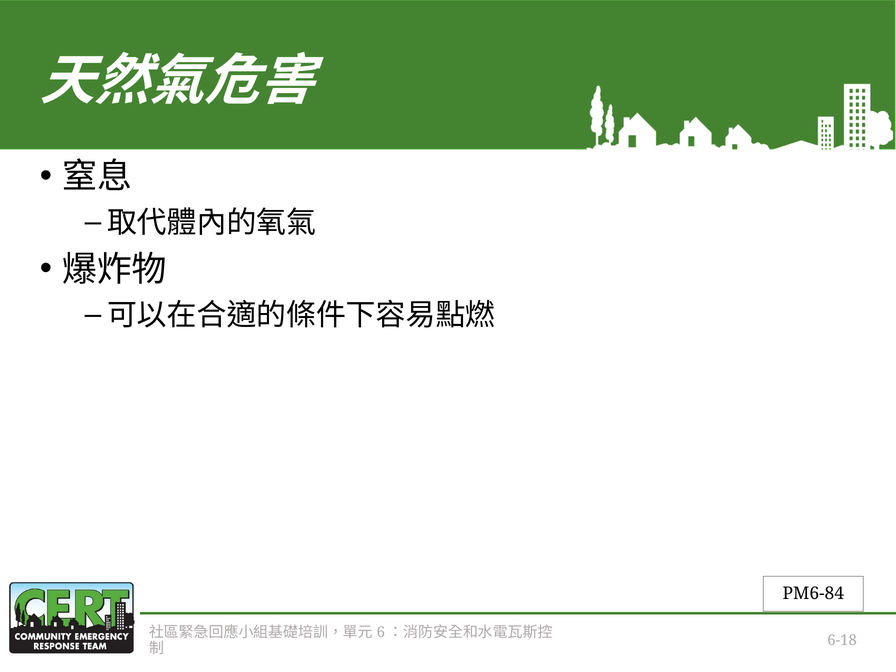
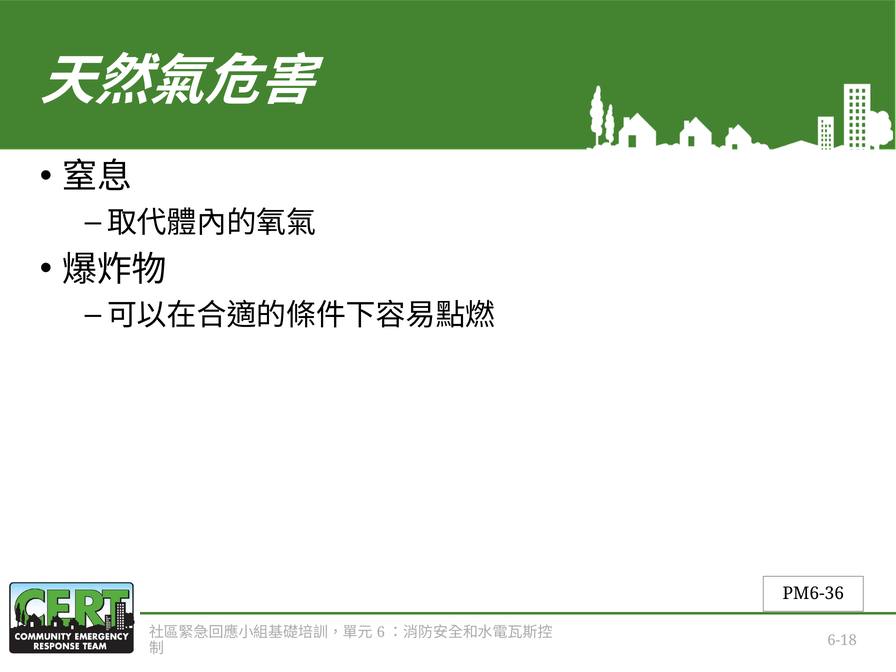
PM6-84: PM6-84 -> PM6-36 (813, 594)
